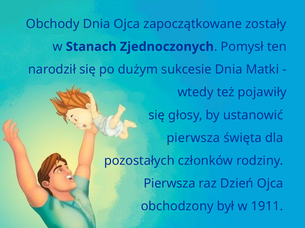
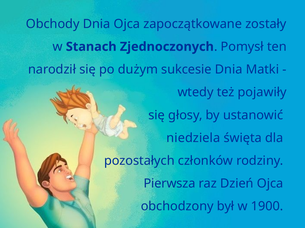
pierwsza: pierwsza -> niedziela (193, 138)
1911: 1911 -> 1900 (267, 207)
